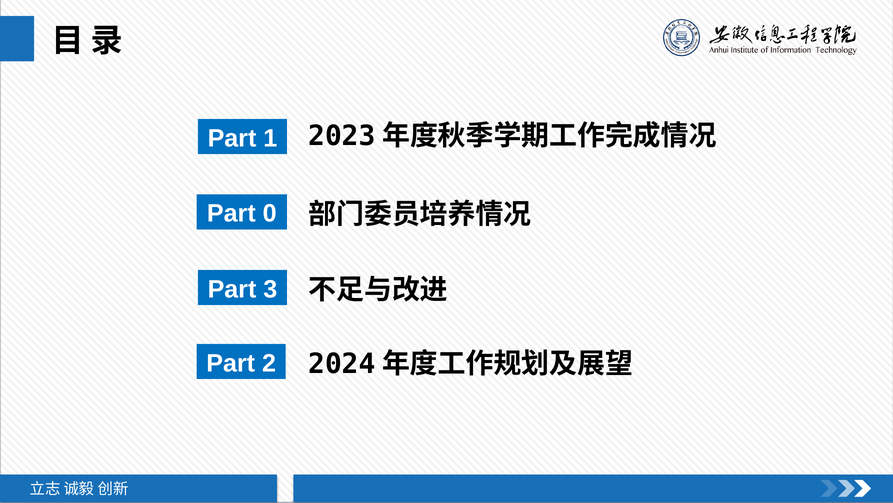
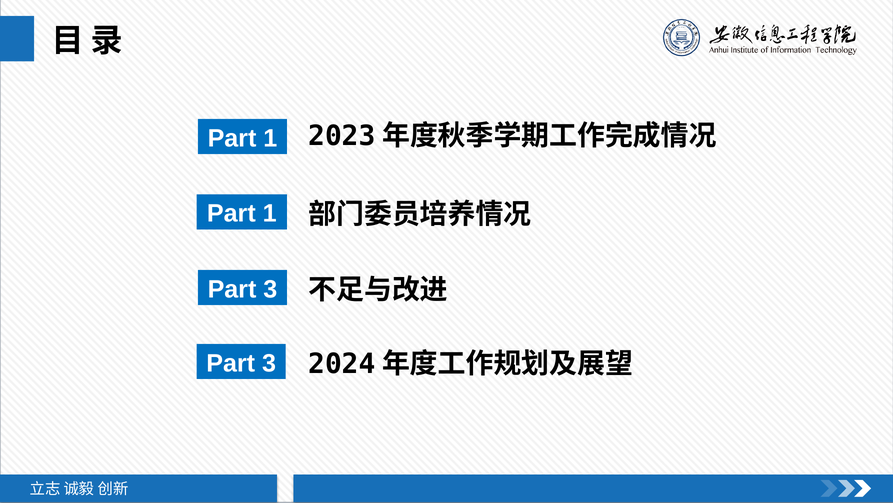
0: 0 -> 1 (270, 213)
2: 2 -> 3 (269, 363)
